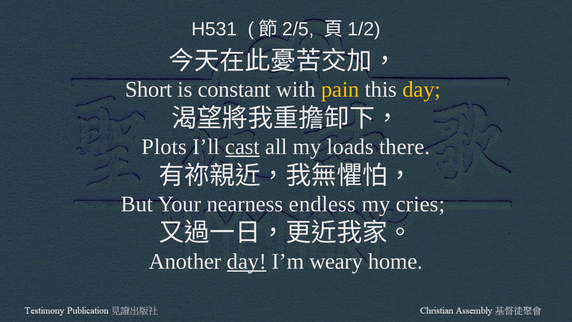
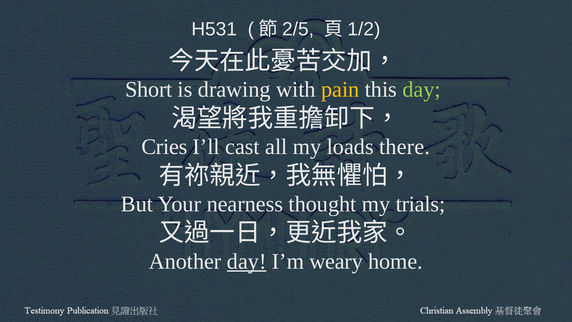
constant: constant -> drawing (234, 89)
day colour: yellow -> light green (422, 89)
Plots: Plots -> Cries (164, 147)
cast underline: present -> none (242, 147)
endless: endless -> thought (322, 204)
cries: cries -> trials (421, 204)
